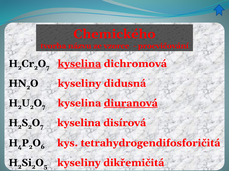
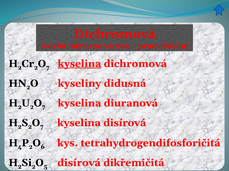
Chemického: Chemického -> Dichromová (114, 34)
diuranová underline: present -> none (131, 104)
kyseliny: kyseliny -> disírová (79, 163)
